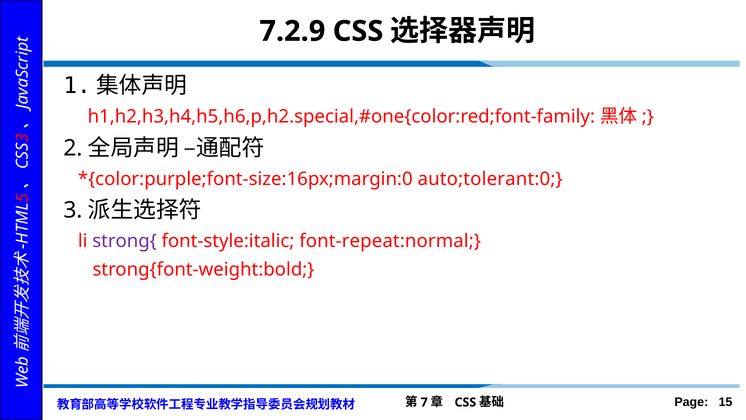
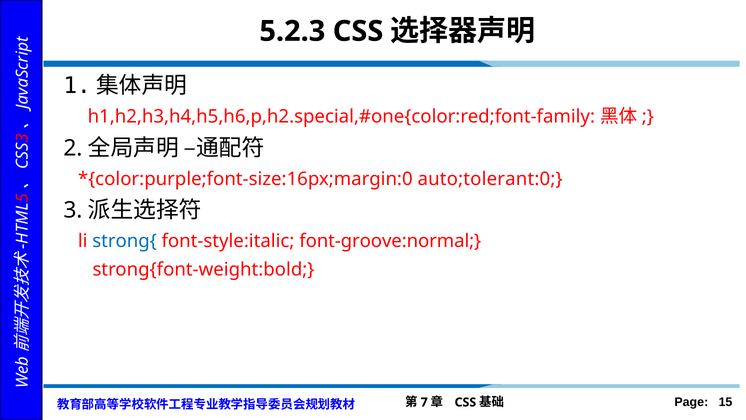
7.2.9: 7.2.9 -> 5.2.3 (292, 31)
strong{ colour: purple -> blue (125, 241)
font-repeat:normal: font-repeat:normal -> font-groove:normal (390, 241)
